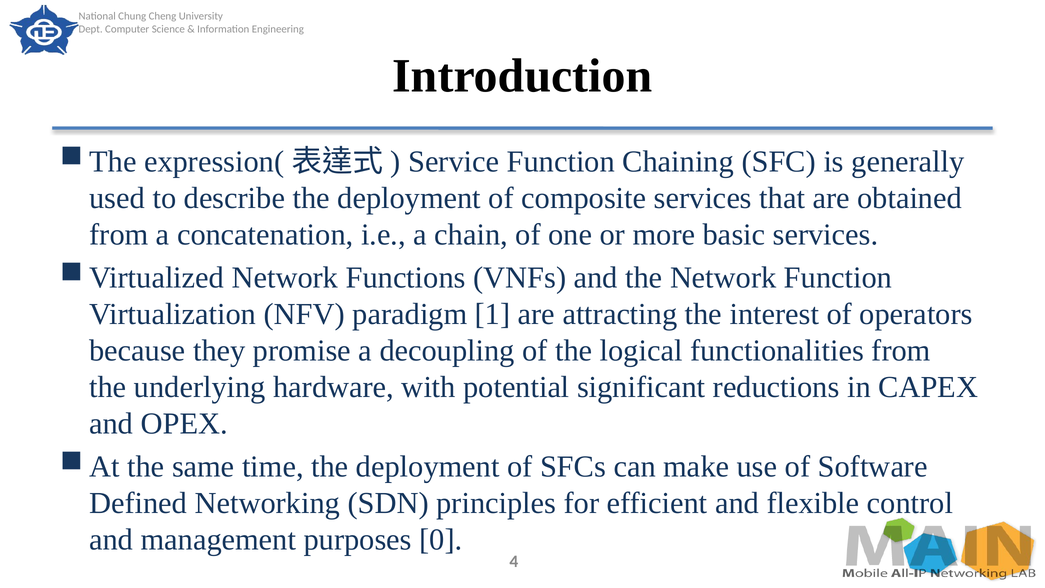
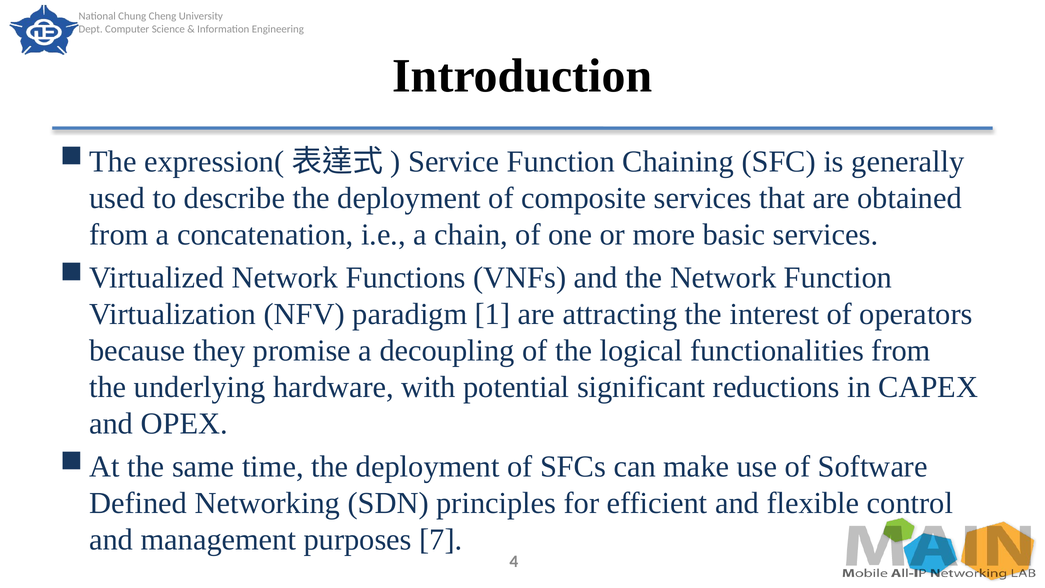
0: 0 -> 7 (441, 540)
